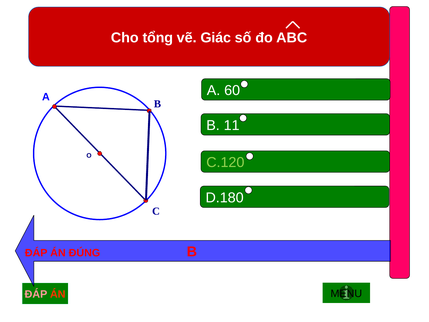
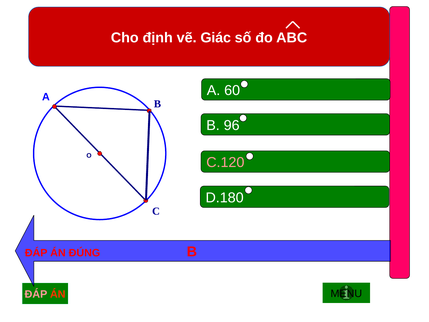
tổng: tổng -> định (158, 38)
11: 11 -> 96 (232, 125)
C.120 colour: light green -> pink (225, 162)
